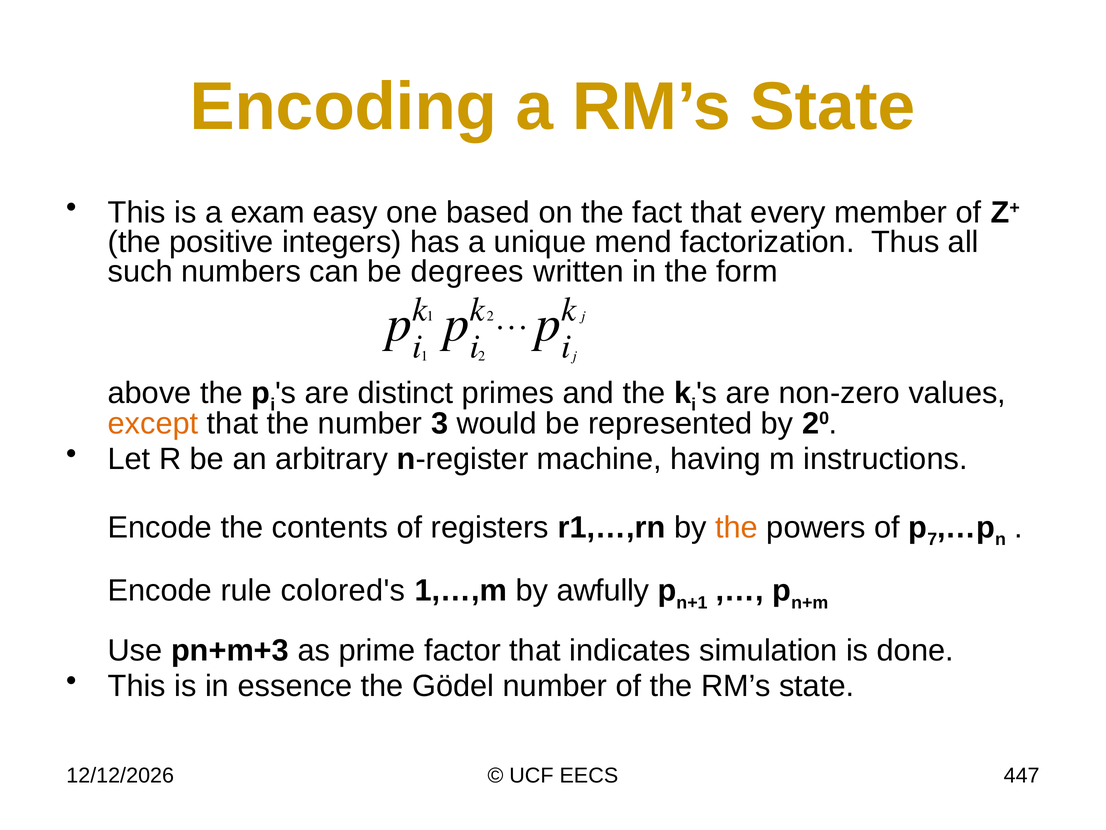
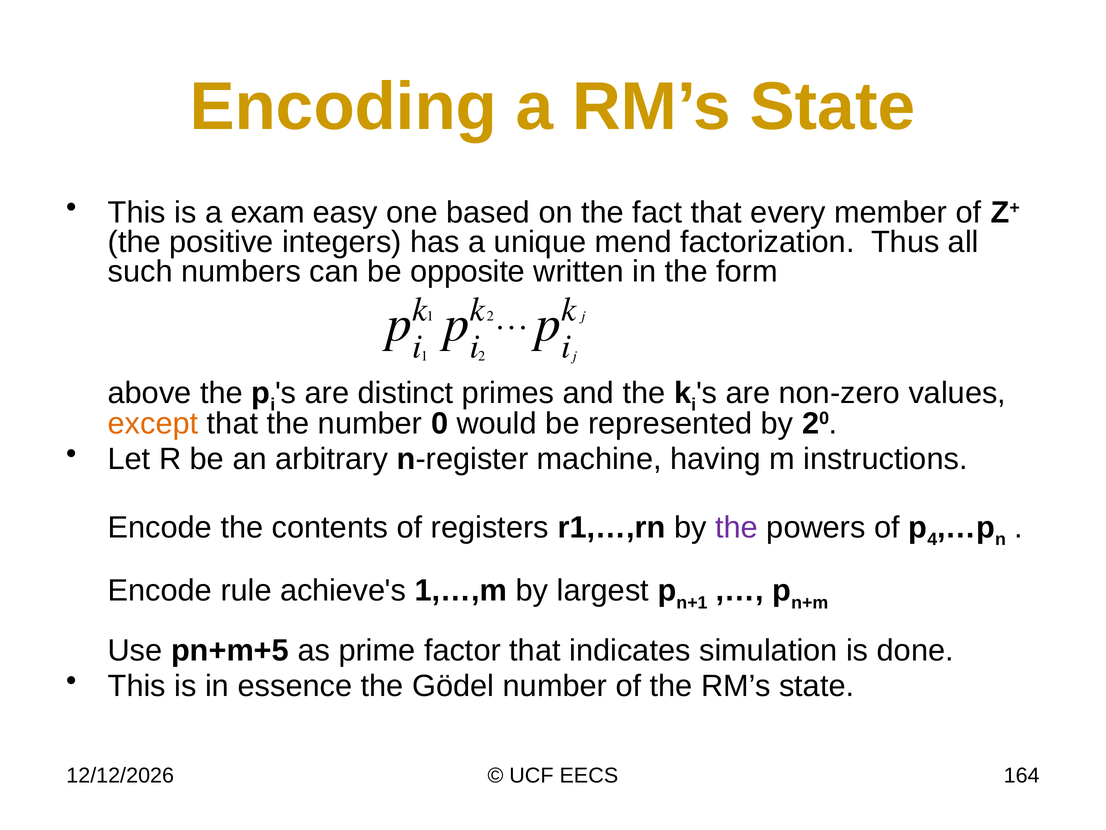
degrees: degrees -> opposite (468, 272)
3: 3 -> 0 (440, 423)
the colour: orange -> purple (736, 527)
7: 7 -> 4 (932, 539)
colored's: colored's -> achieve's (343, 590)
awfully: awfully -> largest (603, 590)
pn+m+3: pn+m+3 -> pn+m+5 (230, 650)
447: 447 -> 164 (1022, 775)
